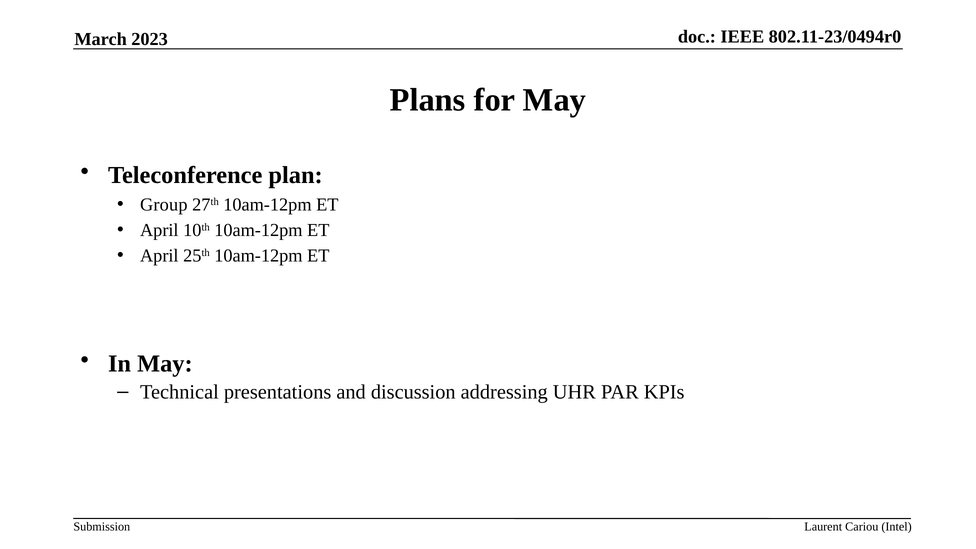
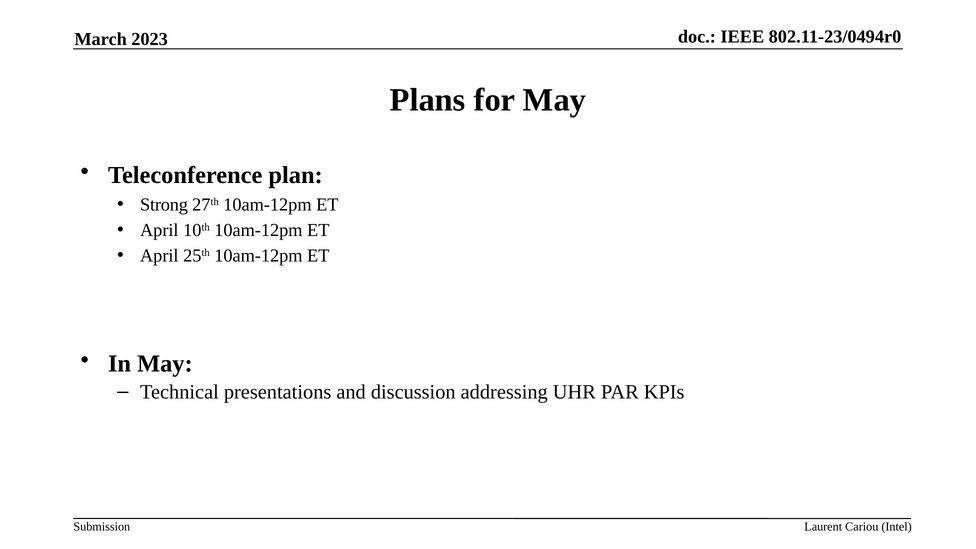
Group: Group -> Strong (164, 205)
